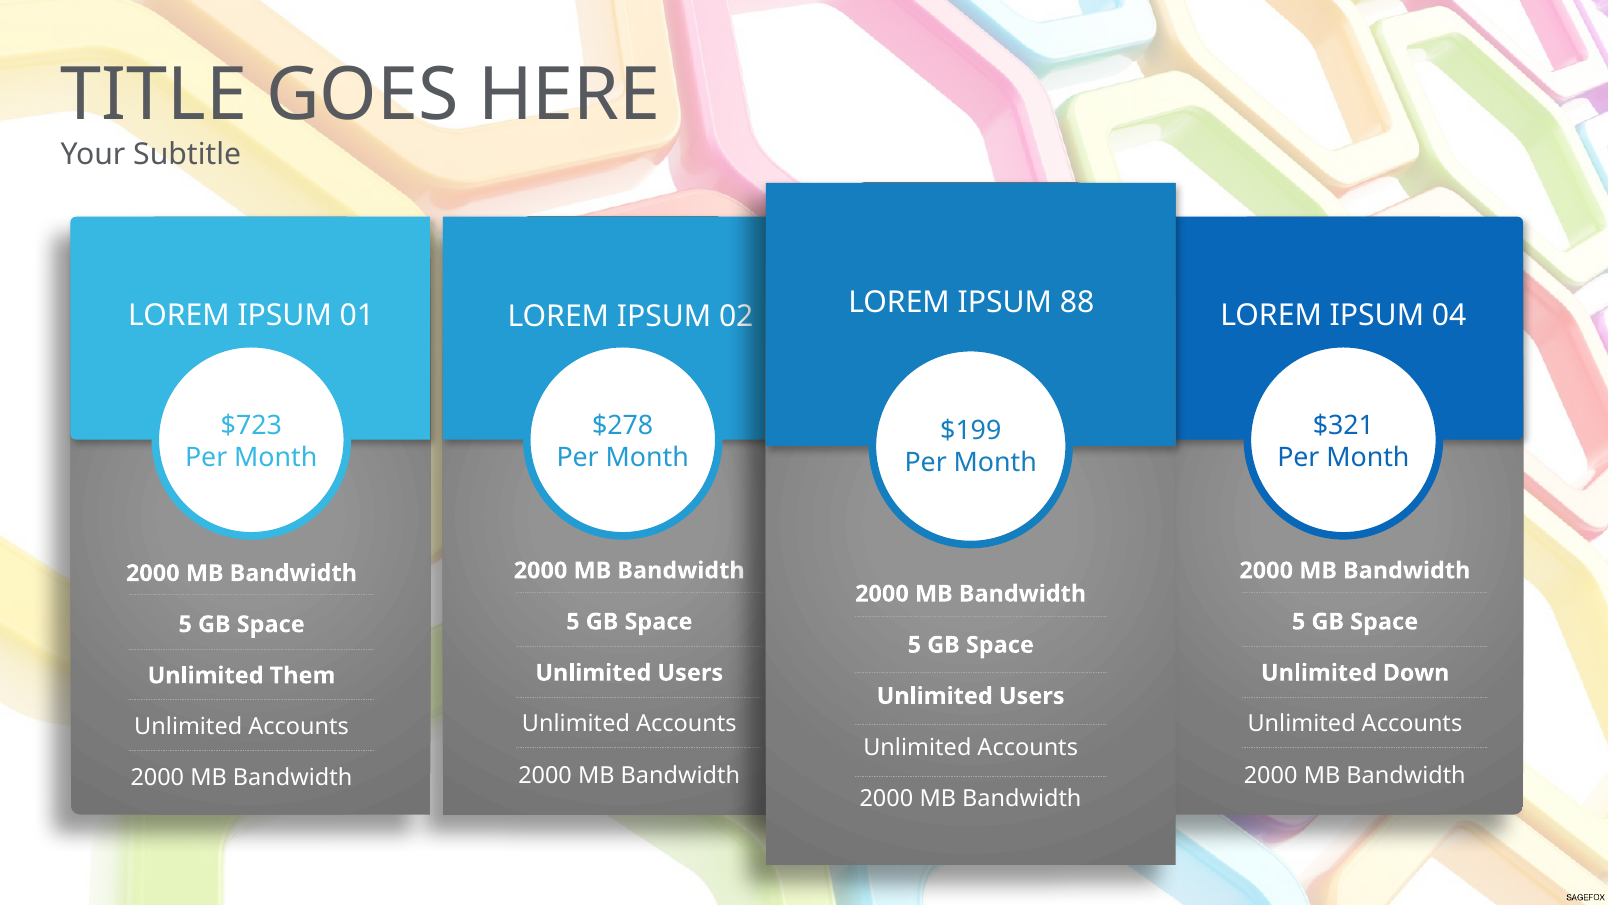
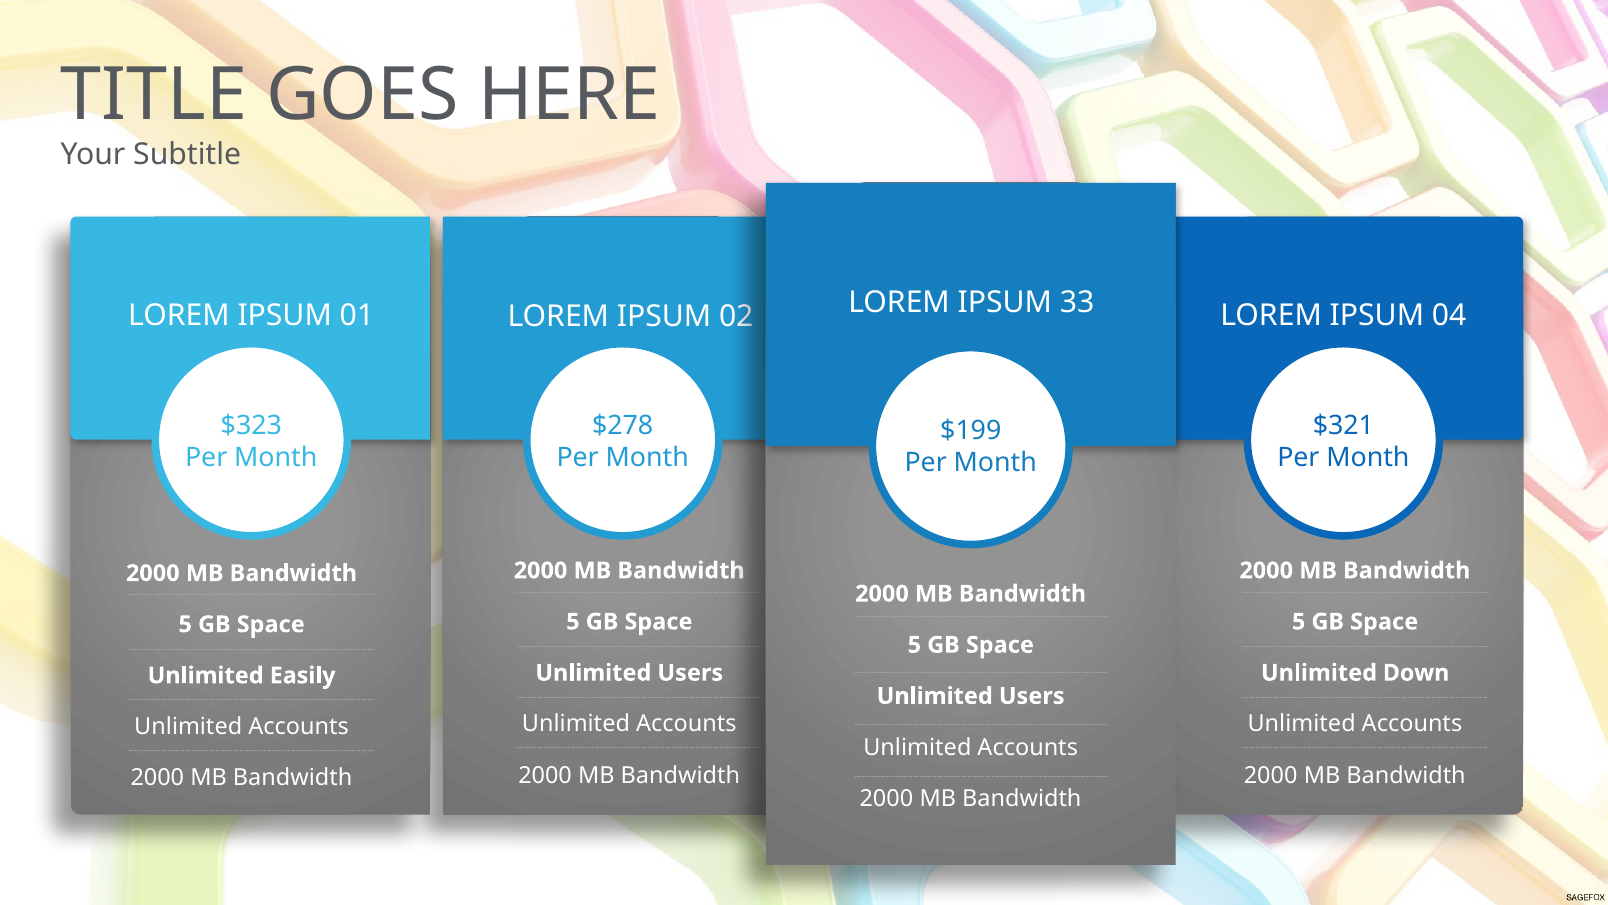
88: 88 -> 33 (1077, 302)
$723: $723 -> $323 (251, 425)
Them: Them -> Easily (303, 675)
